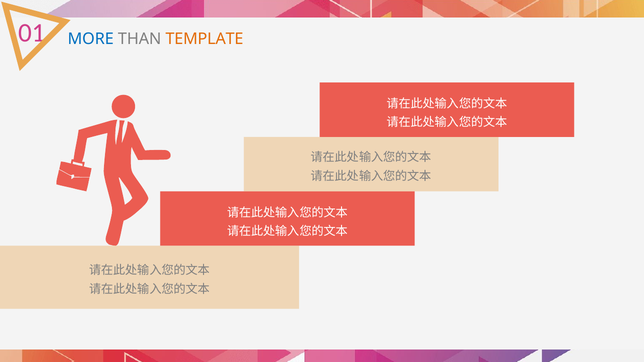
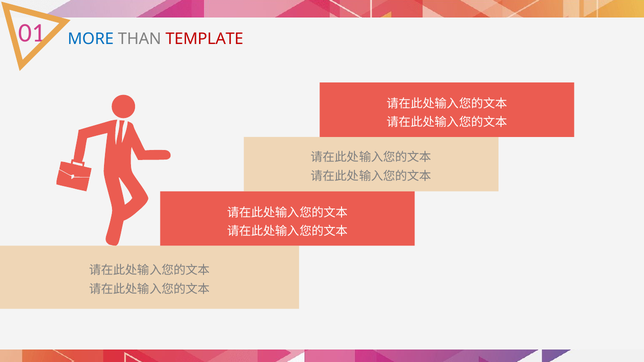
TEMPLATE colour: orange -> red (204, 39)
